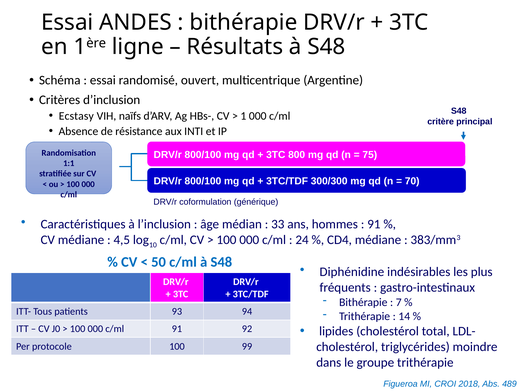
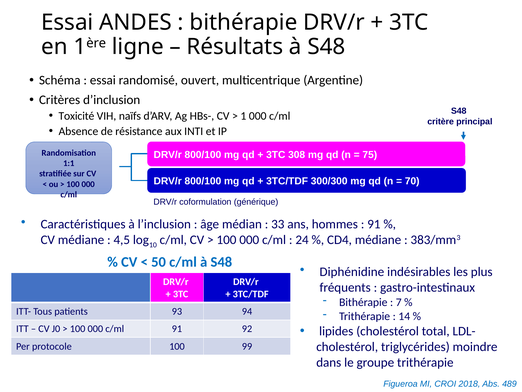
Ecstasy: Ecstasy -> Toxicité (76, 116)
800: 800 -> 308 (297, 154)
